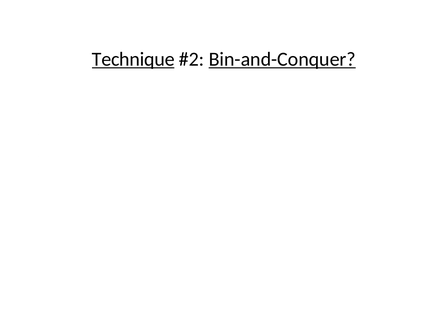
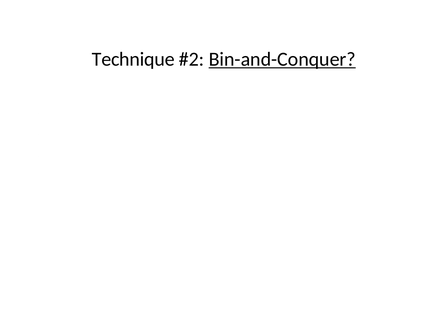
Technique underline: present -> none (133, 59)
